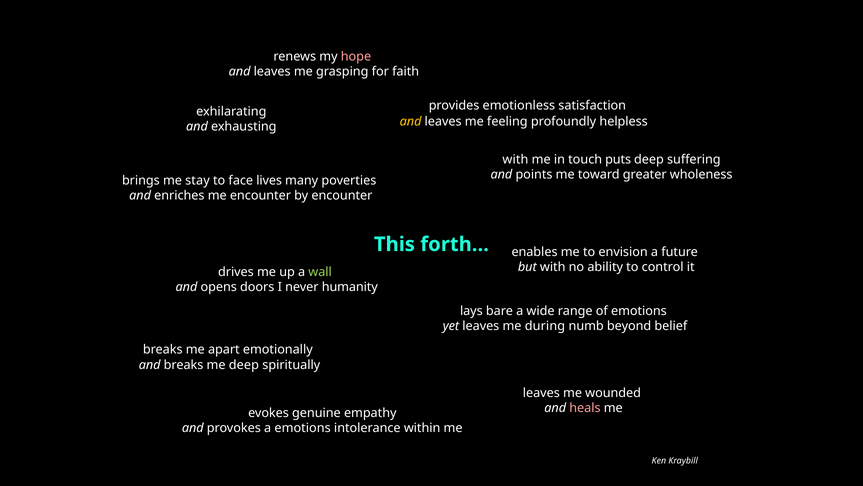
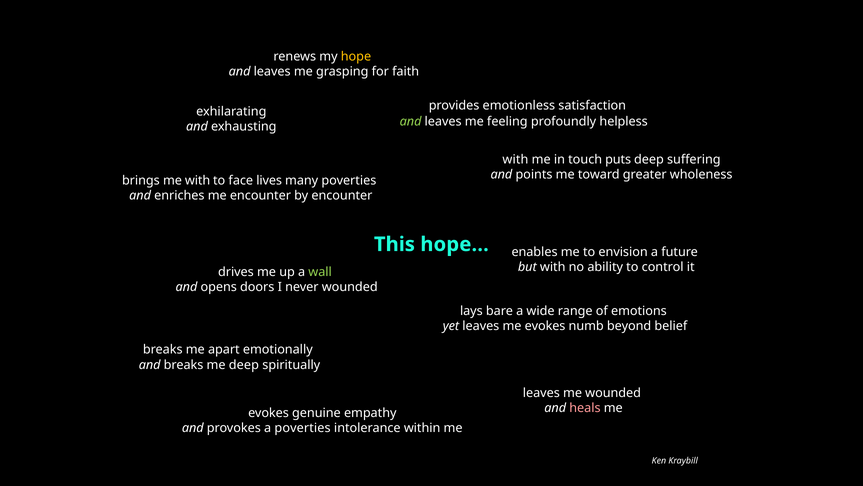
hope colour: pink -> yellow (356, 56)
and colour: yellow -> light green (411, 121)
brings me stay: stay -> with (198, 180)
This forth: forth -> hope (455, 244)
never humanity: humanity -> wounded (350, 287)
me during: during -> evokes (545, 326)
a emotions: emotions -> poverties (303, 428)
